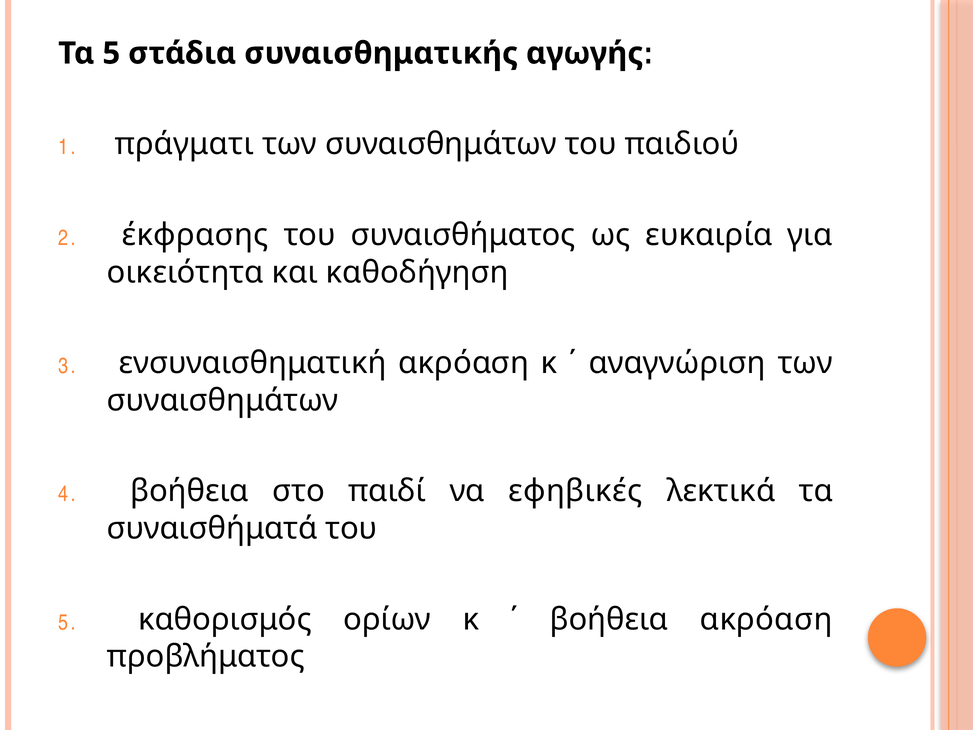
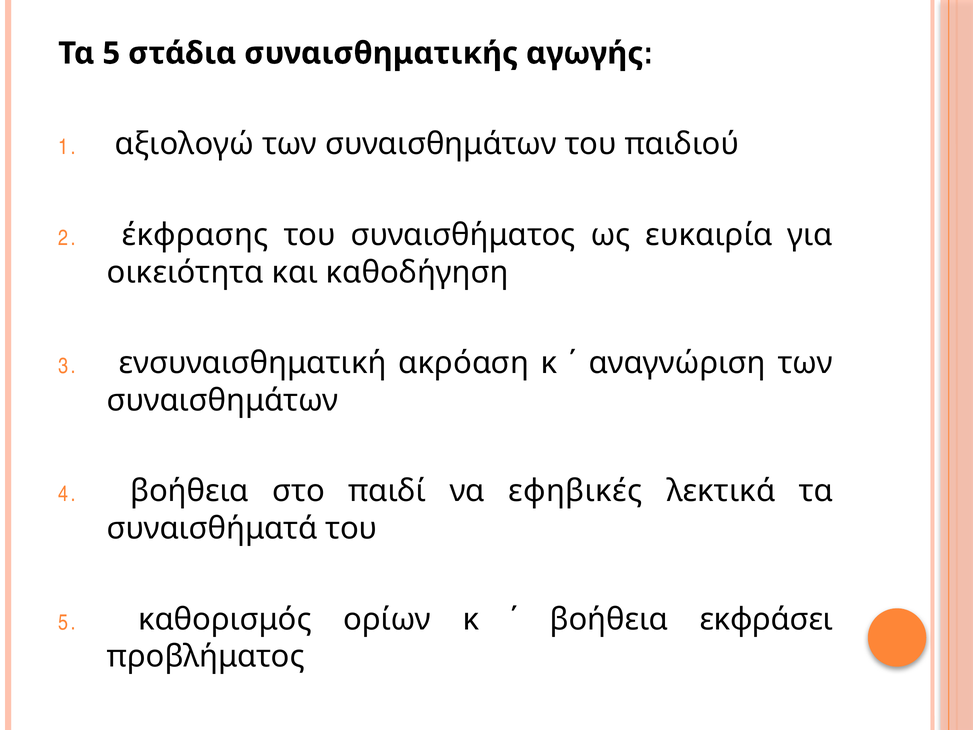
πράγματι: πράγματι -> αξιολογώ (184, 144)
βοήθεια ακρόαση: ακρόαση -> εκφράσει (766, 619)
